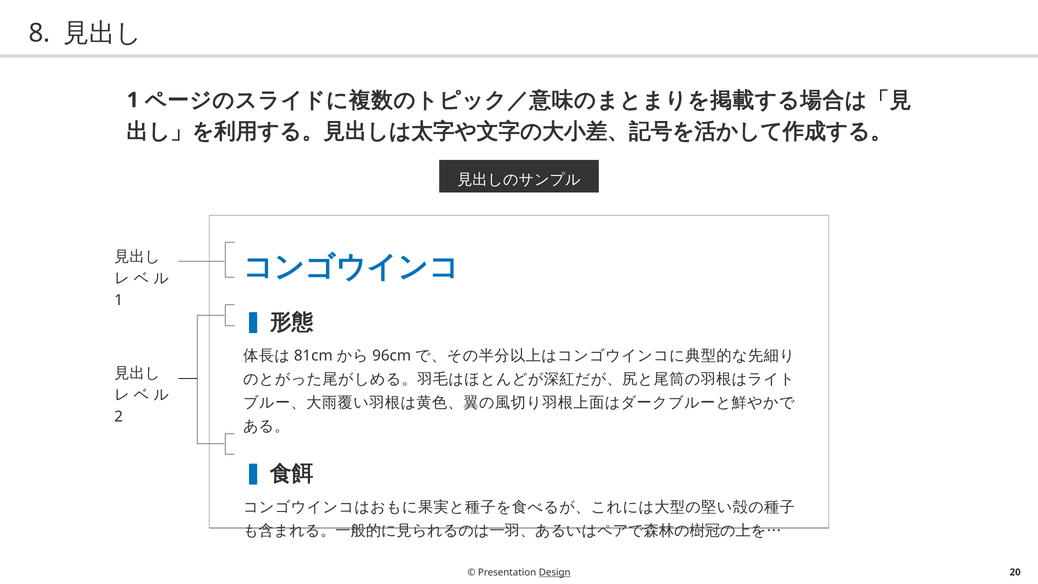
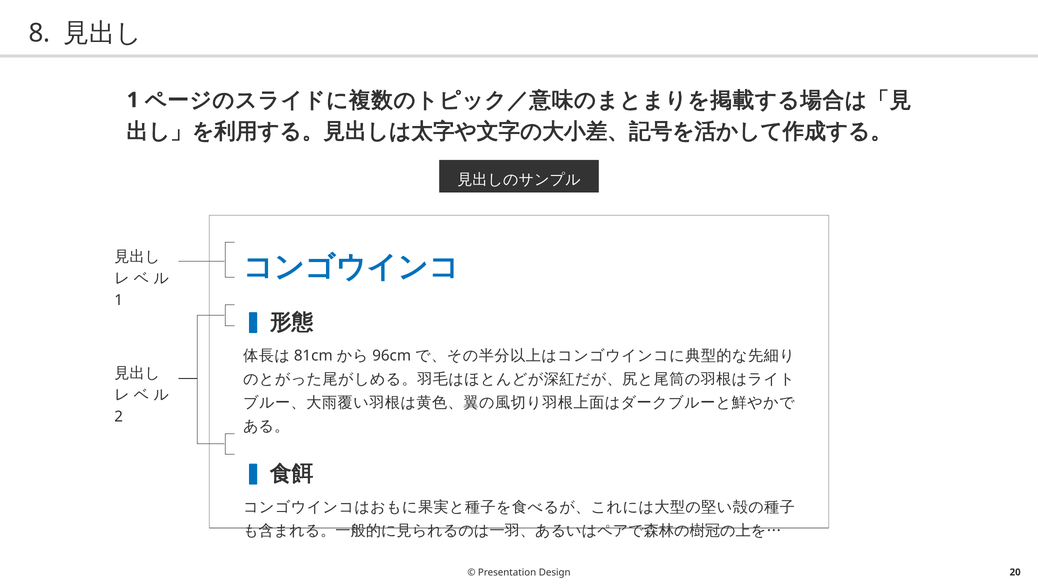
Design underline: present -> none (555, 572)
